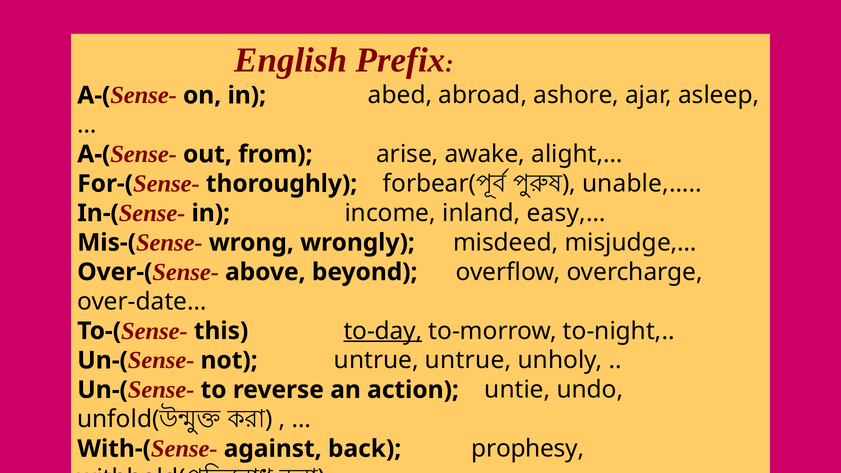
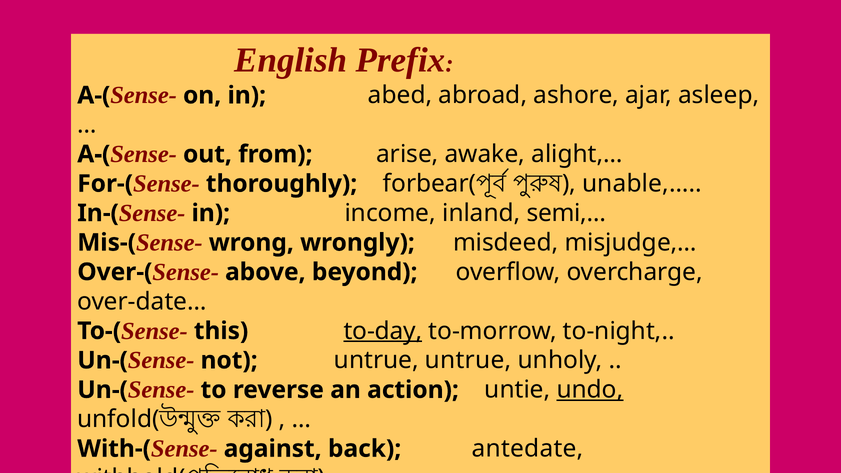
easy,…: easy,… -> semi,… (566, 213)
undo underline: none -> present (590, 390)
prophesy: prophesy -> antedate (528, 449)
